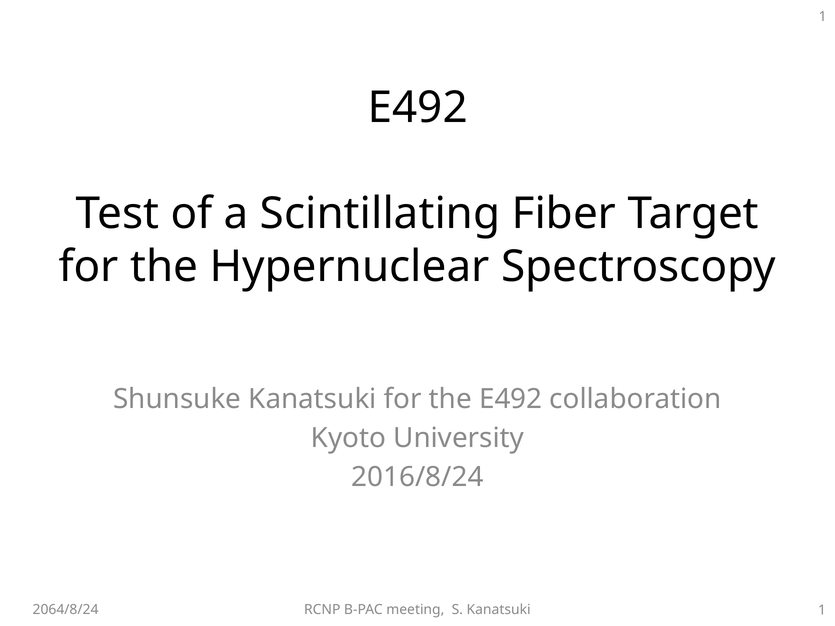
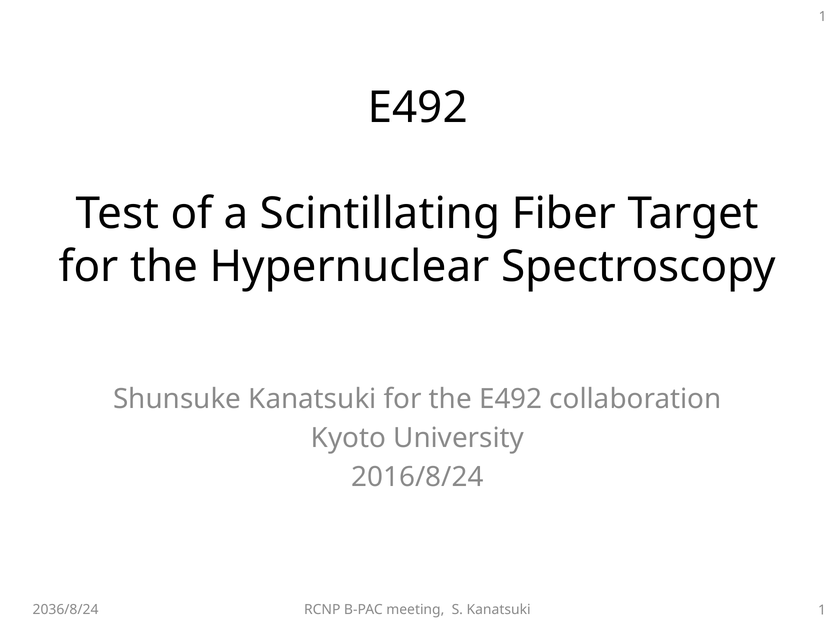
2064/8/24: 2064/8/24 -> 2036/8/24 (66, 610)
